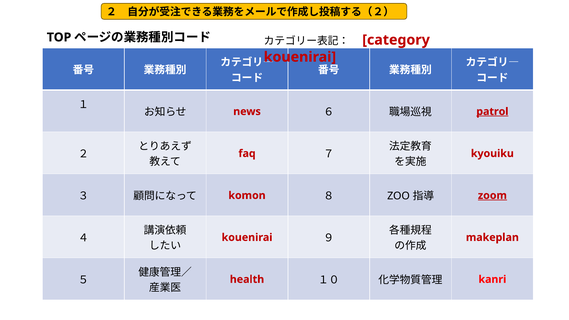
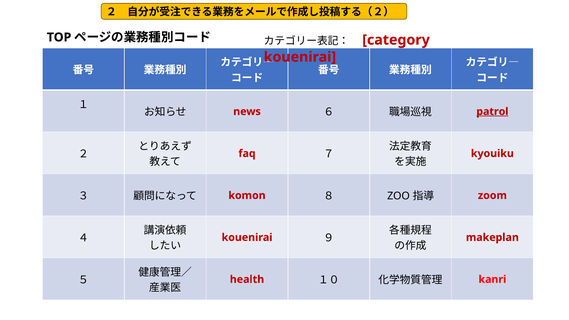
zoom underline: present -> none (492, 195)
